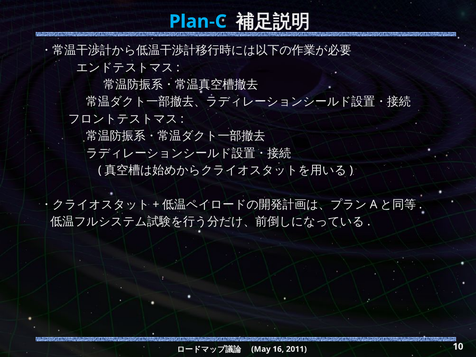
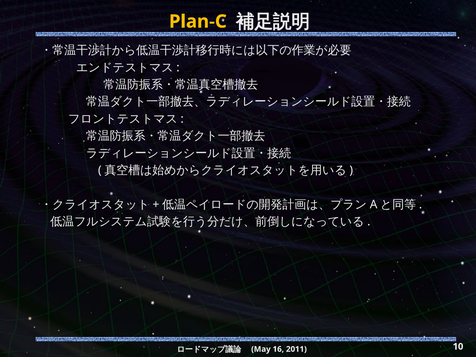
Plan-C colour: light blue -> yellow (198, 22)
